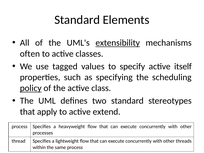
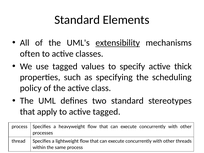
itself: itself -> thick (183, 66)
policy underline: present -> none (31, 88)
active extend: extend -> tagged (107, 112)
